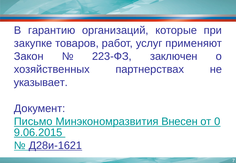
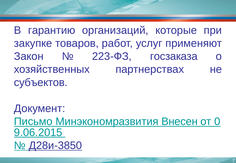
заключен: заключен -> госзаказа (174, 57)
указывает: указывает -> субъектов (41, 83)
Д28и-1621: Д28и-1621 -> Д28и-3850 (55, 146)
